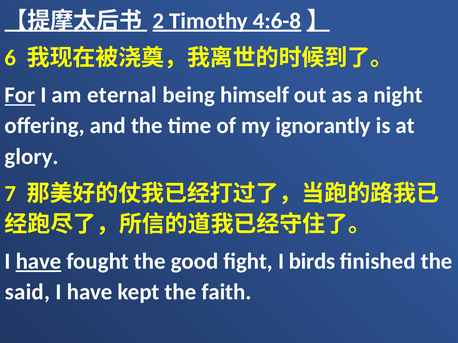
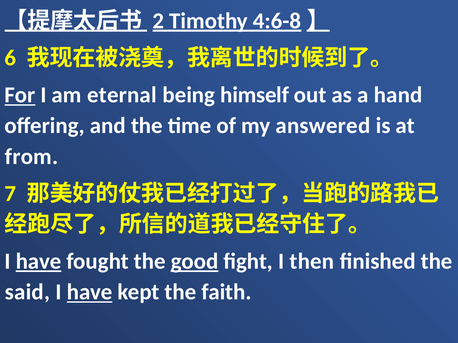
night: night -> hand (398, 95)
ignorantly: ignorantly -> answered (323, 126)
glory: glory -> from (32, 157)
good underline: none -> present (195, 262)
birds: birds -> then (312, 262)
have underline: none -> present (90, 292)
